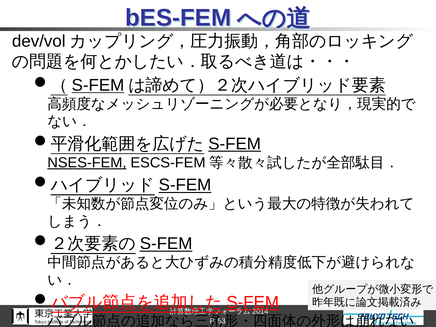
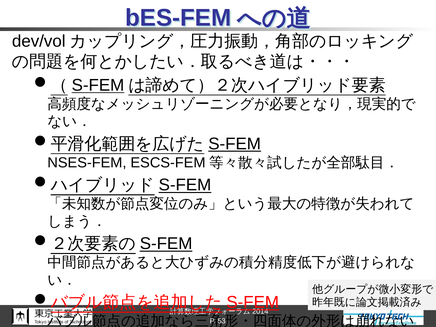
NSES-FEM underline: present -> none (87, 163)
